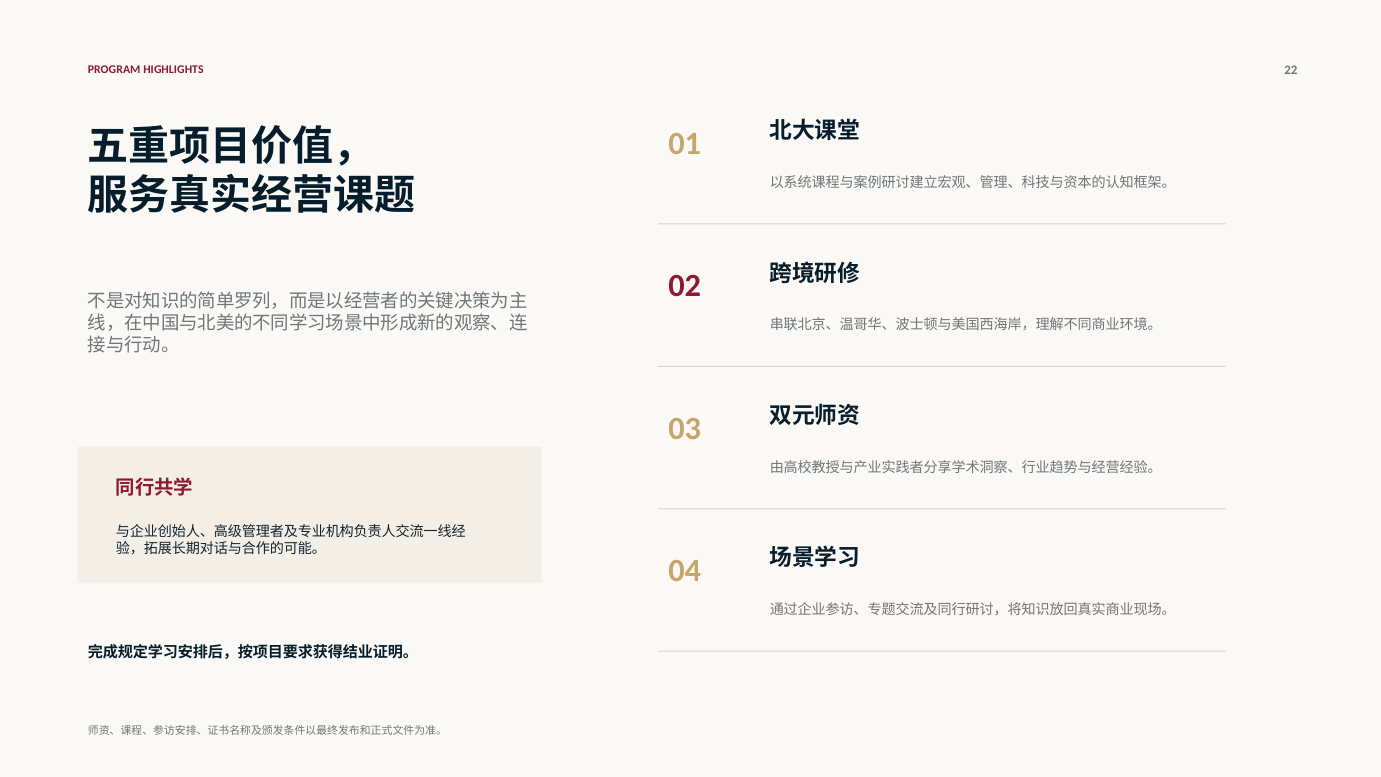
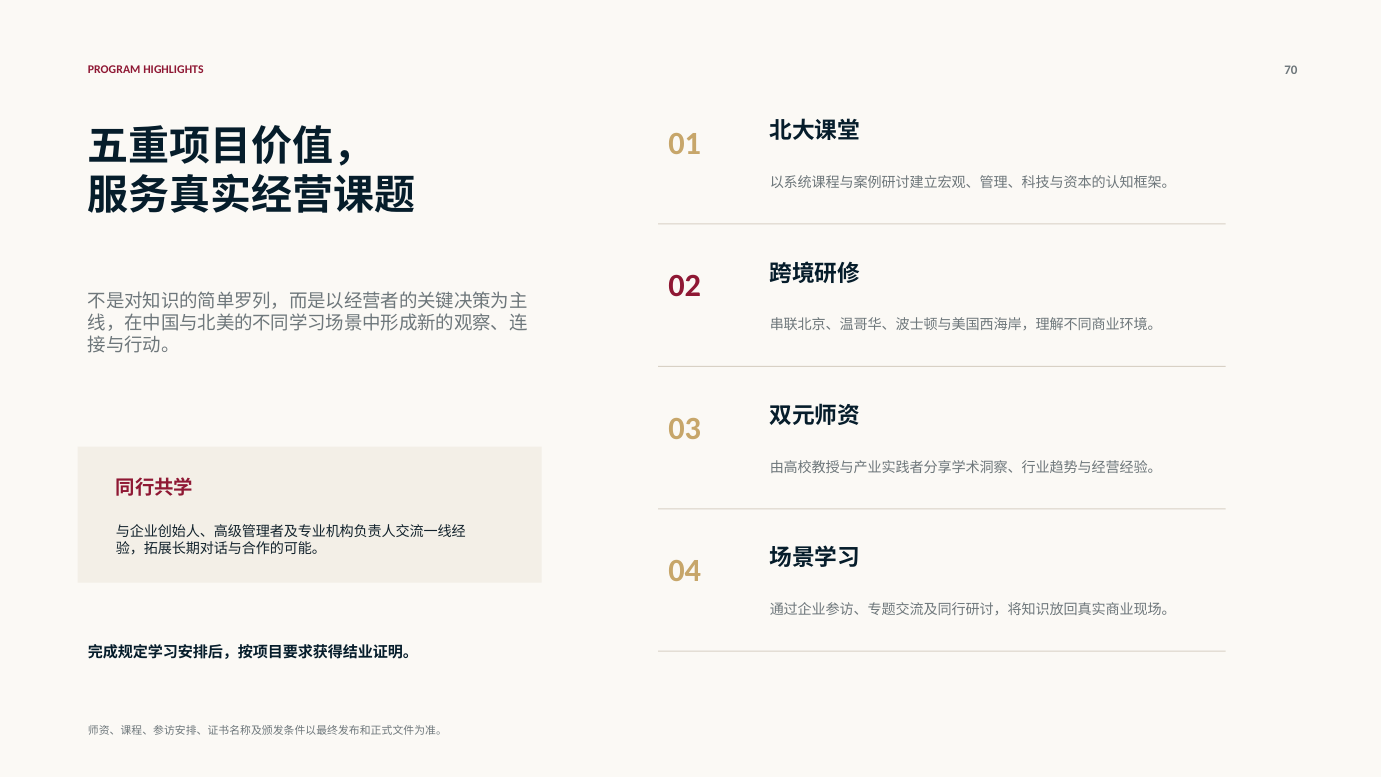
22: 22 -> 70 (1291, 70)
